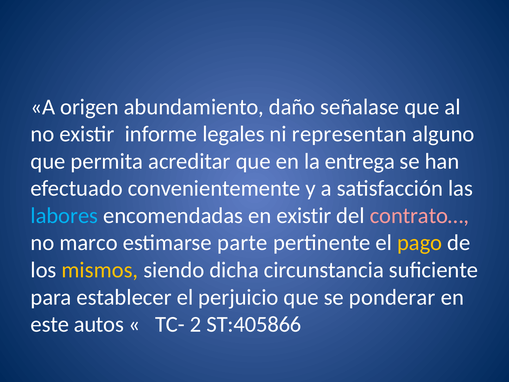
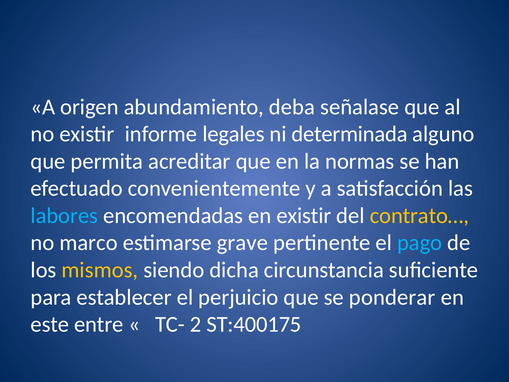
daño: daño -> deba (292, 107)
representan: representan -> determinada (350, 134)
entrega: entrega -> normas (360, 161)
contrato… colour: pink -> yellow (419, 215)
parte: parte -> grave (242, 243)
pago colour: yellow -> light blue (420, 243)
autos: autos -> entre (99, 324)
ST:405866: ST:405866 -> ST:400175 (254, 324)
